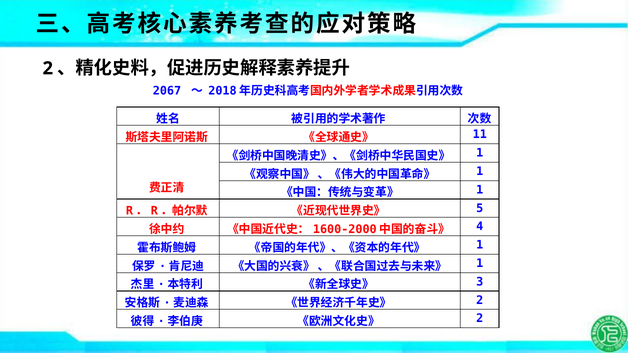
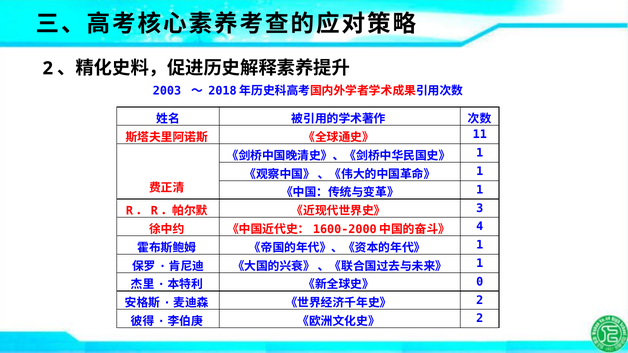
2067: 2067 -> 2003 (167, 91)
5: 5 -> 3 (480, 208)
3: 3 -> 0 (480, 282)
